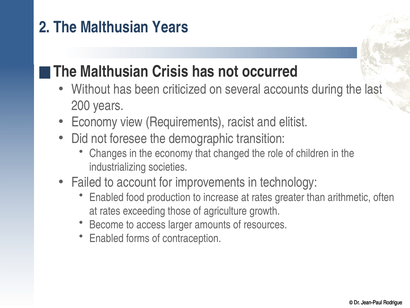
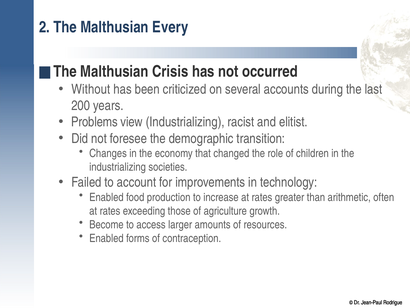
Malthusian Years: Years -> Every (170, 27)
Economy: Economy -> Problems (94, 122)
view Requirements: Requirements -> Industrializing (185, 122)
